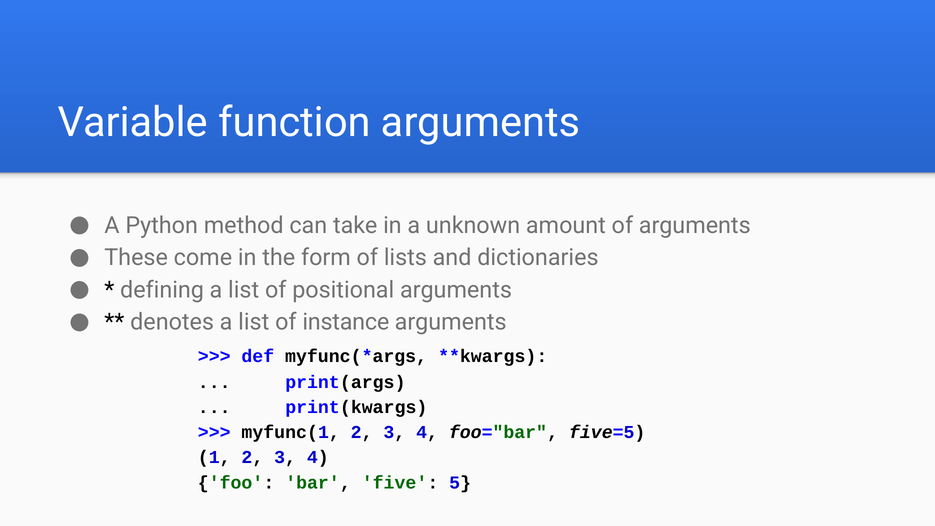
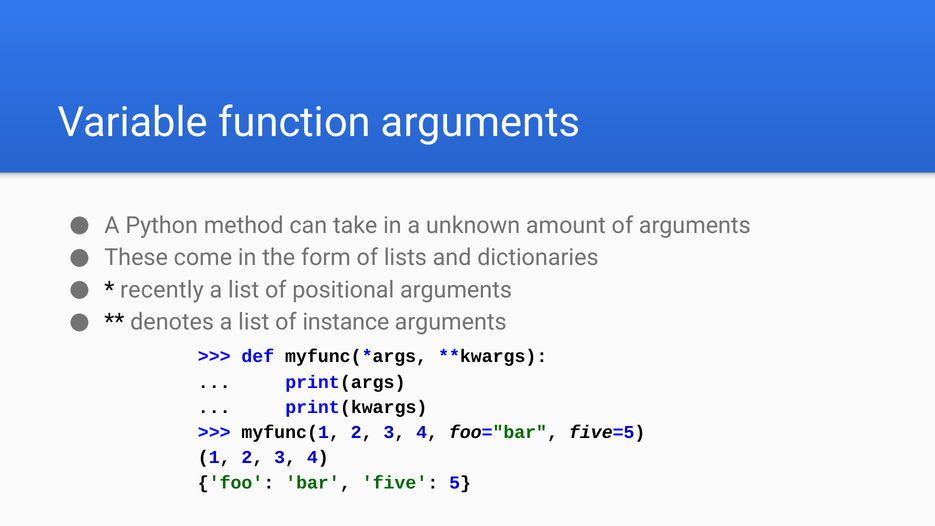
defining: defining -> recently (162, 290)
